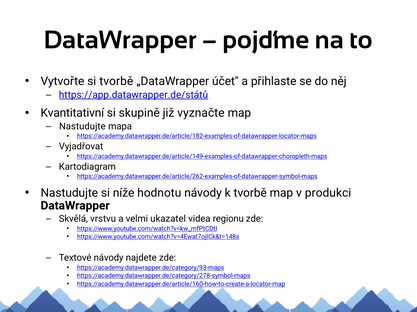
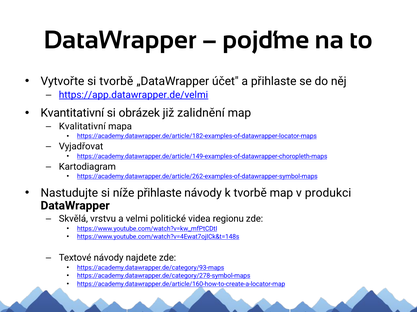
https://app.datawrapper.de/států: https://app.datawrapper.de/států -> https://app.datawrapper.de/velmi (133, 95)
skupině: skupině -> obrázek (139, 113)
vyznačte: vyznačte -> zalidnění (201, 113)
Nastudujte: Nastudujte -> Kvalitativní (82, 127)
níže hodnotu: hodnotu -> přihlaste (159, 193)
ukazatel: ukazatel -> politické (168, 219)
